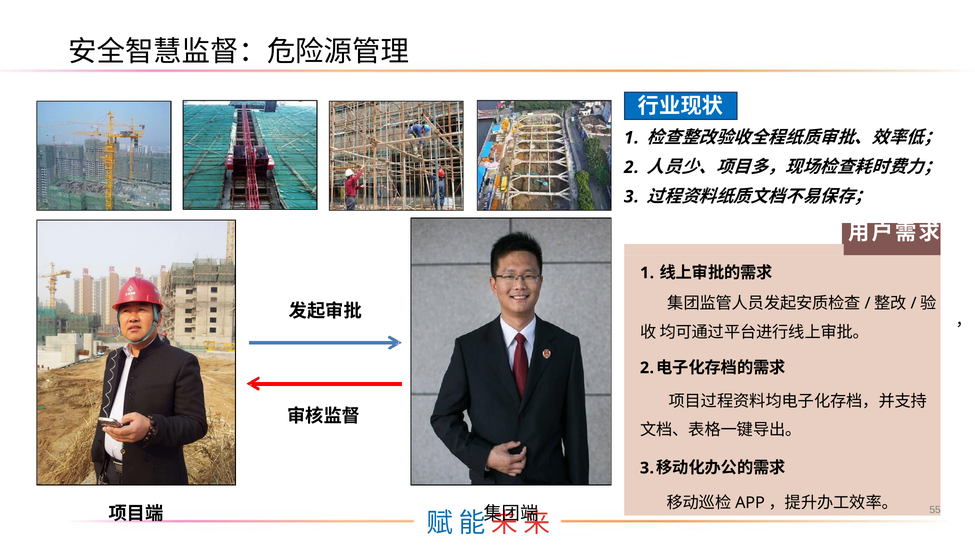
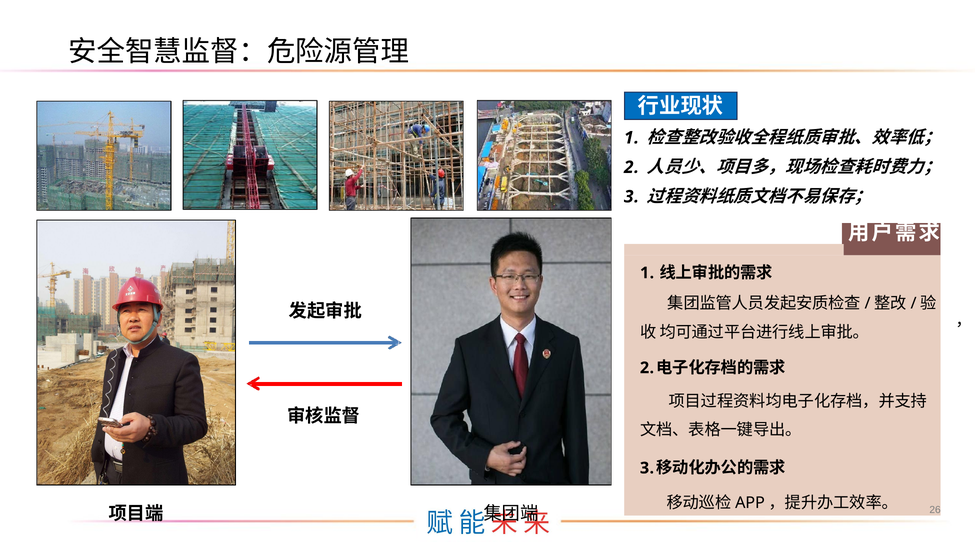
55: 55 -> 26 (935, 510)
